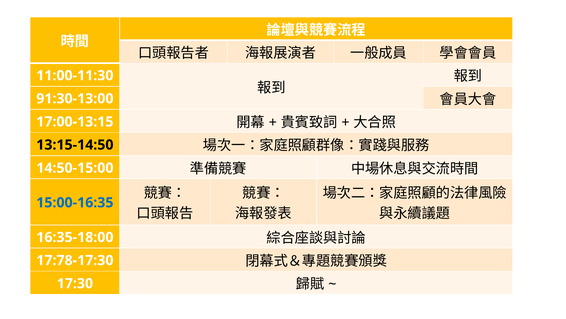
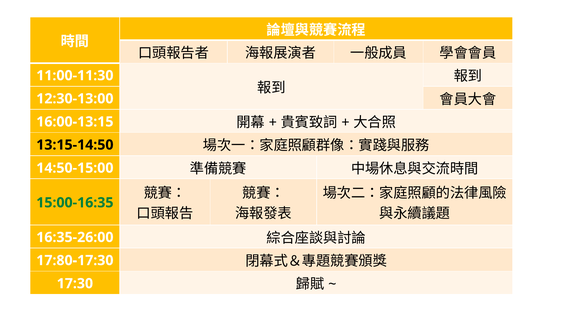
91:30-13:00: 91:30-13:00 -> 12:30-13:00 (75, 98)
17:00-13:15: 17:00-13:15 -> 16:00-13:15 (75, 122)
15:00-16:35 colour: blue -> green (75, 202)
16:35-18:00: 16:35-18:00 -> 16:35-26:00 (75, 237)
17:78-17:30: 17:78-17:30 -> 17:80-17:30 (75, 260)
